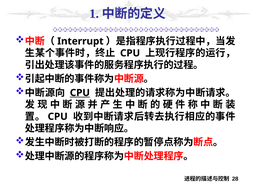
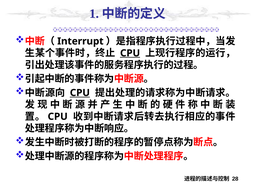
CPU underline: none -> present (130, 53)
